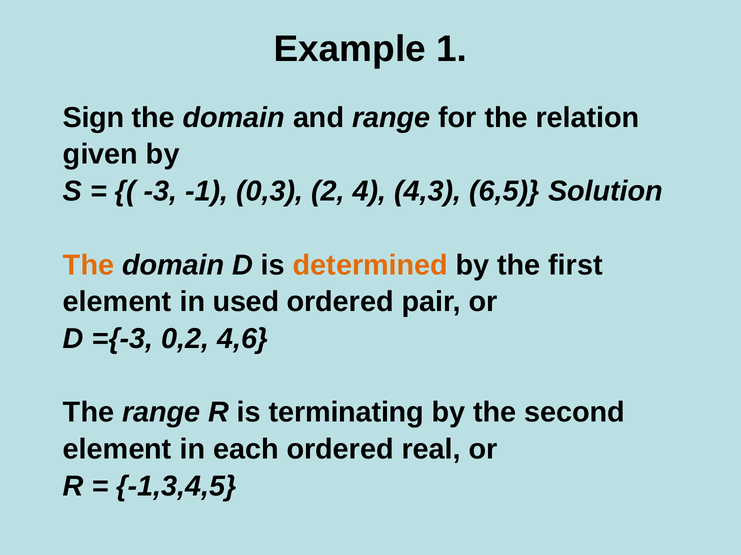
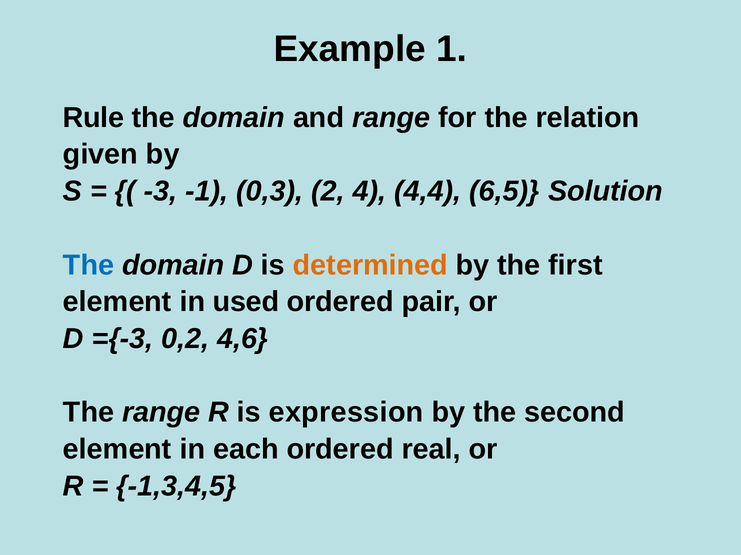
Sign: Sign -> Rule (93, 118)
4,3: 4,3 -> 4,4 (428, 192)
The colour: orange -> blue (89, 265)
terminating: terminating -> expression (346, 413)
